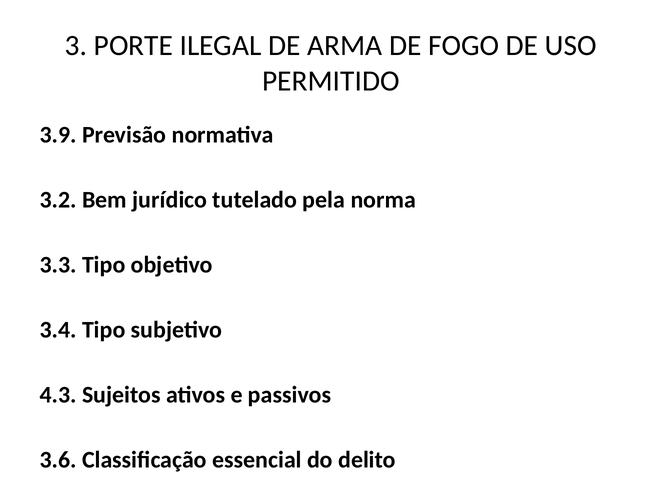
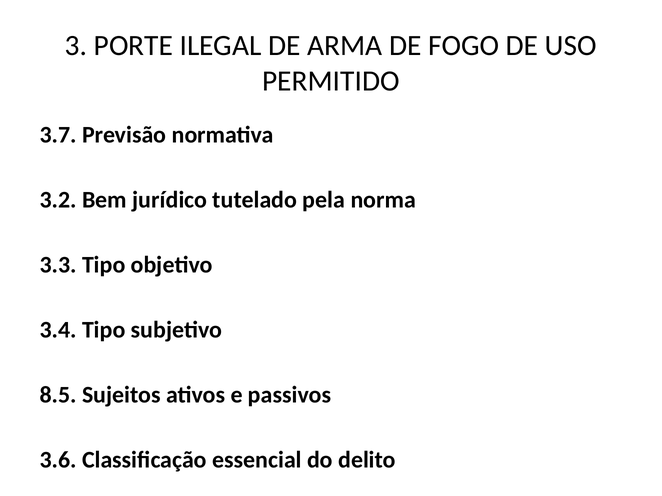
3.9: 3.9 -> 3.7 (58, 135)
4.3: 4.3 -> 8.5 (58, 395)
